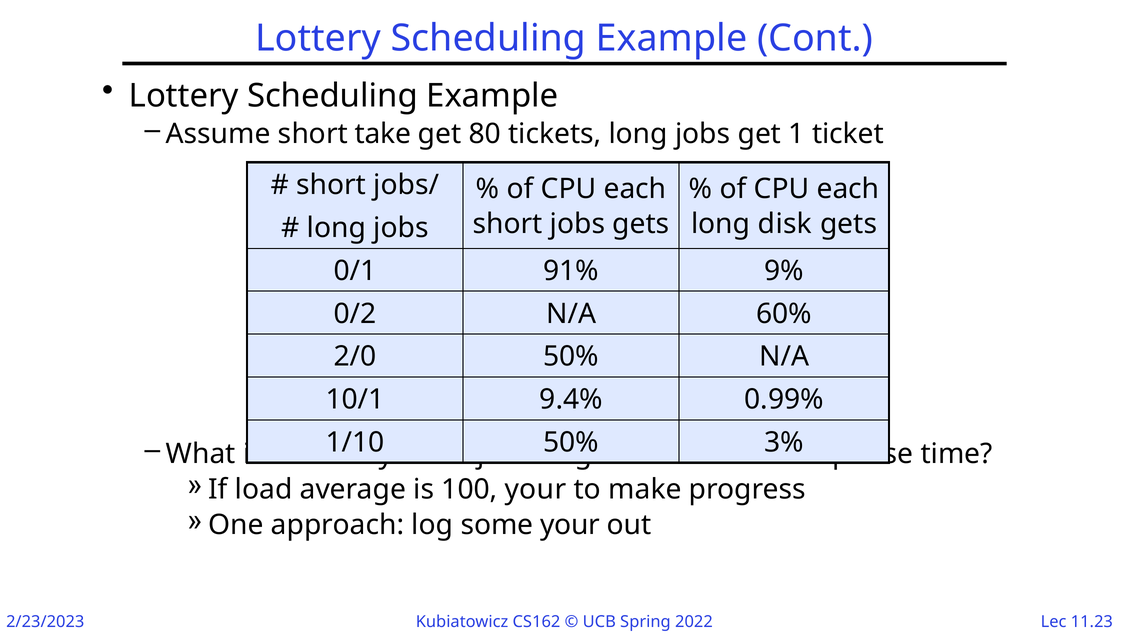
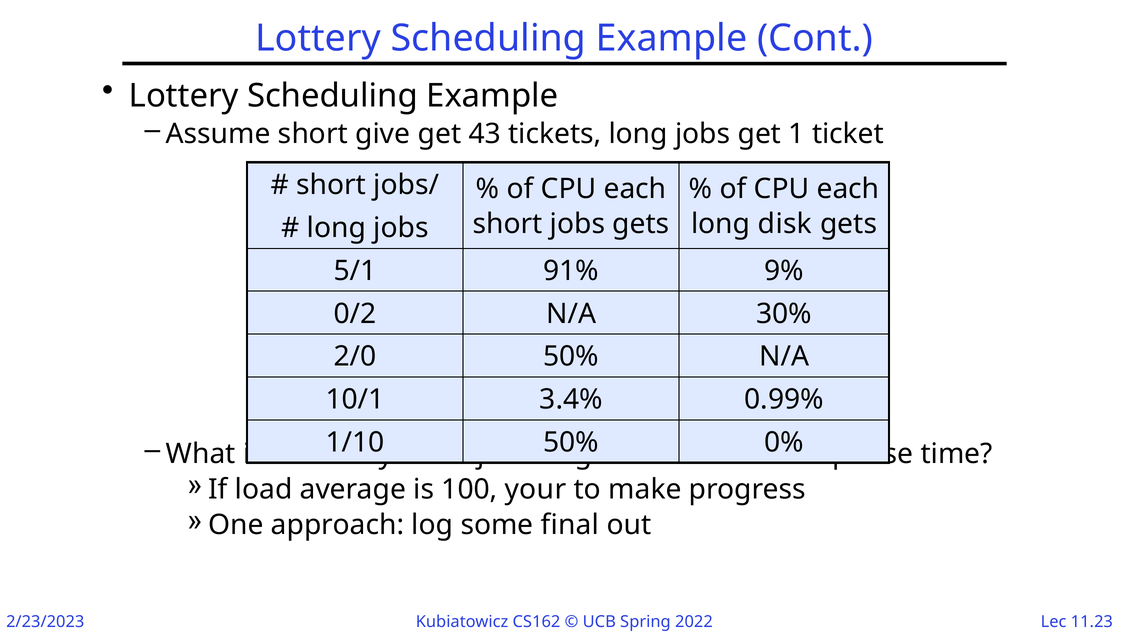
short take: take -> give (383, 134)
80: 80 -> 43 (485, 134)
0/1: 0/1 -> 5/1 (355, 271)
60%: 60% -> 30% (784, 314)
9.4%: 9.4% -> 3.4% (571, 400)
3%: 3% -> 0% (784, 442)
some your: your -> final (570, 525)
